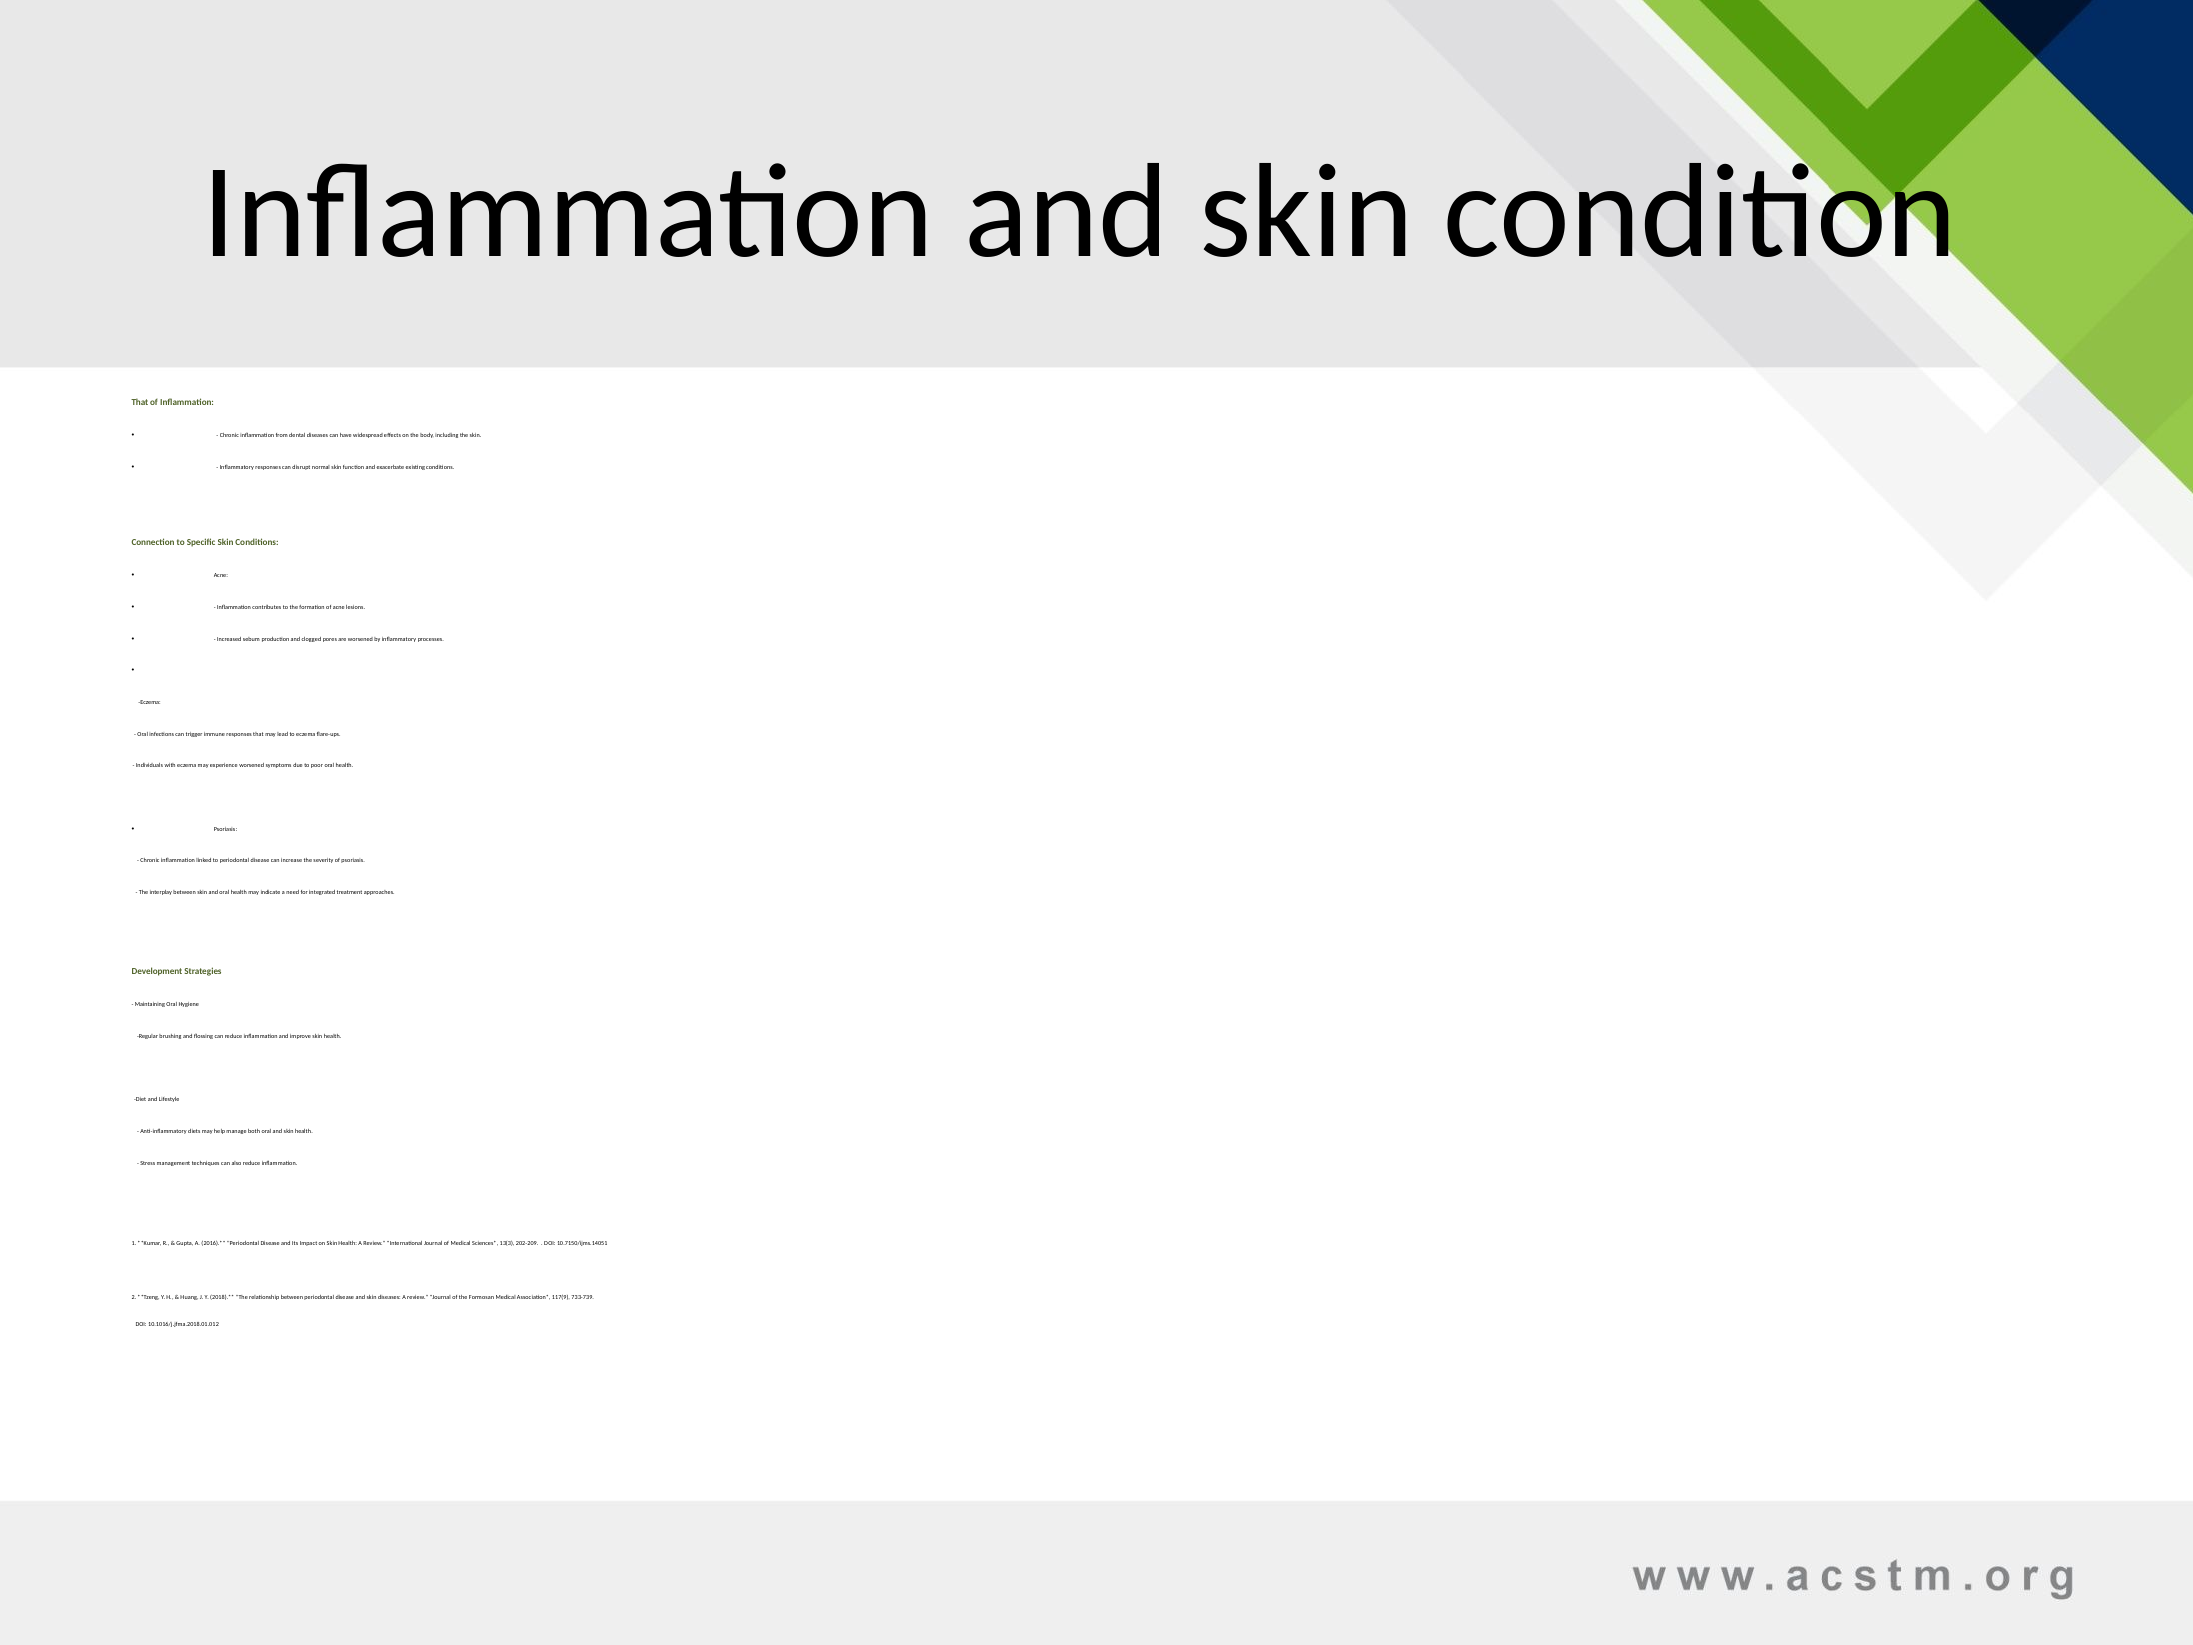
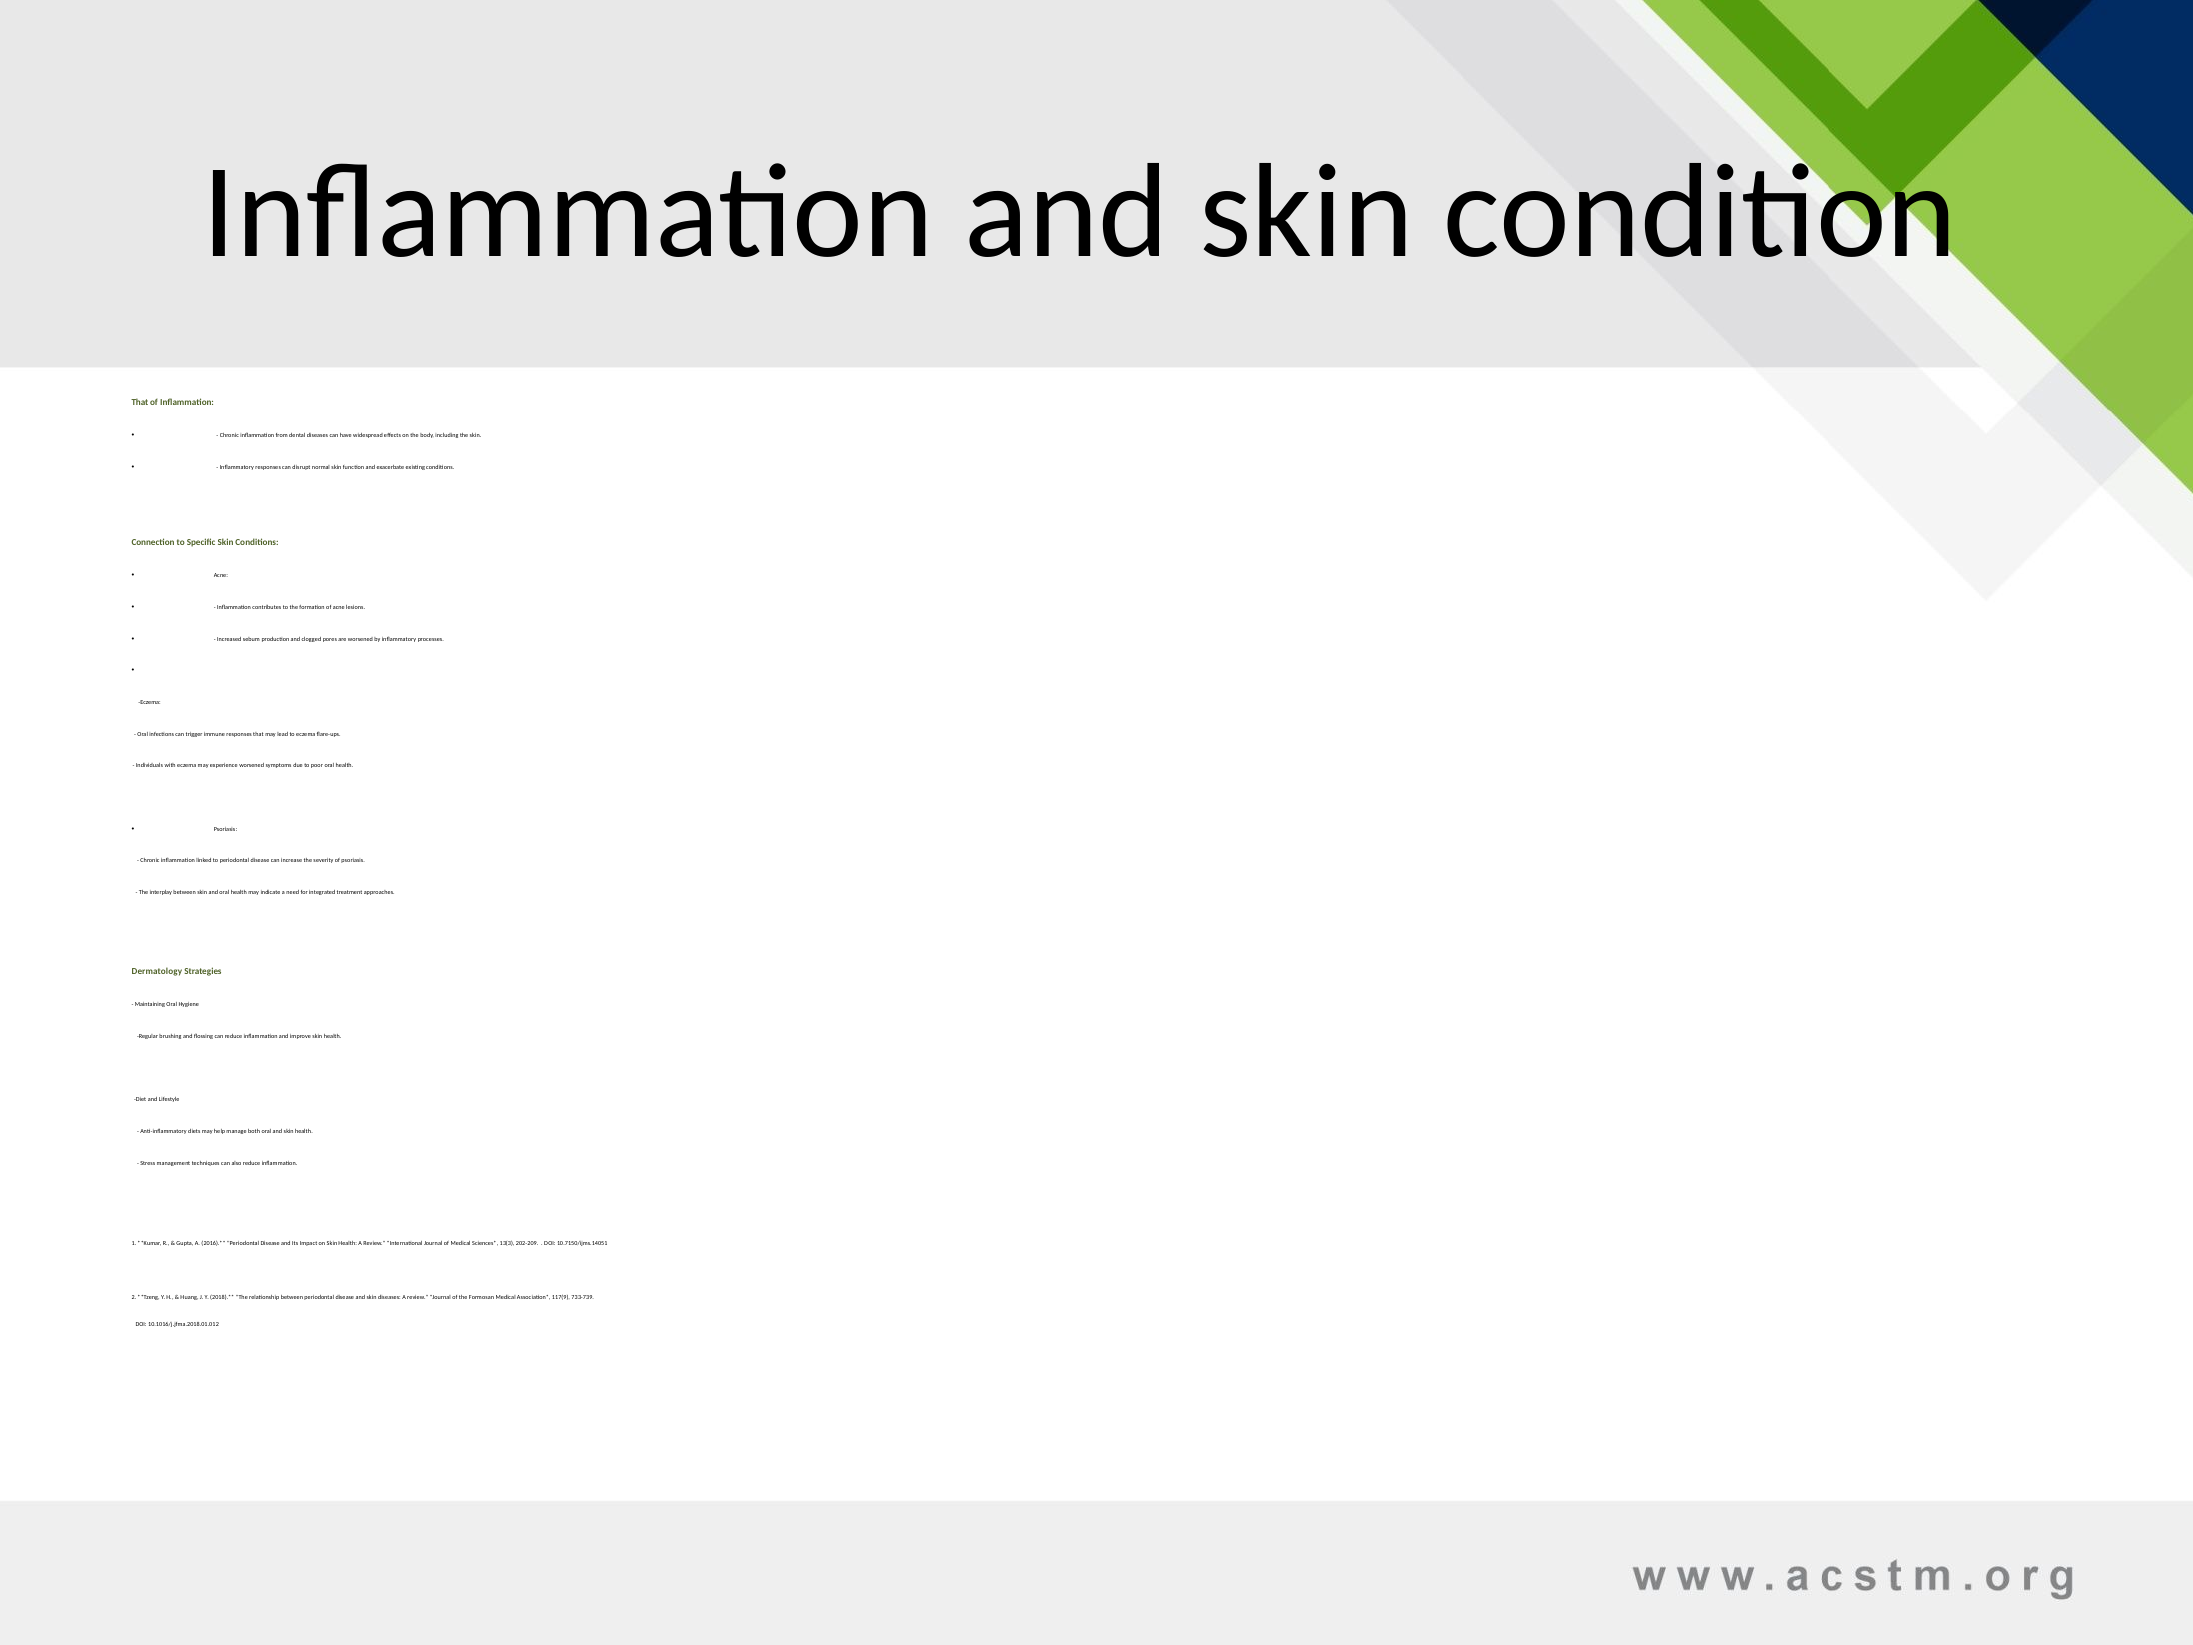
Development: Development -> Dermatology (157, 971)
